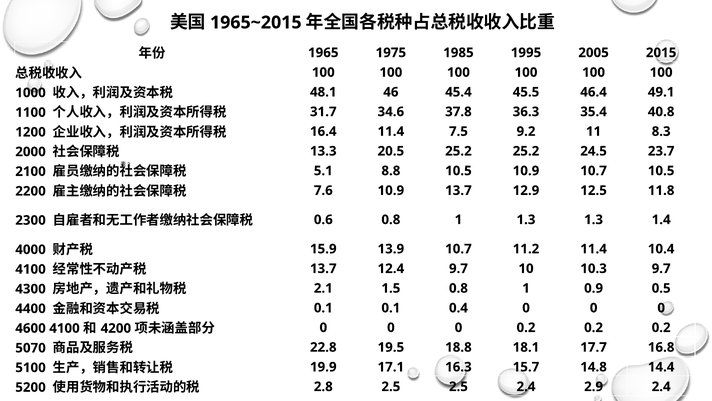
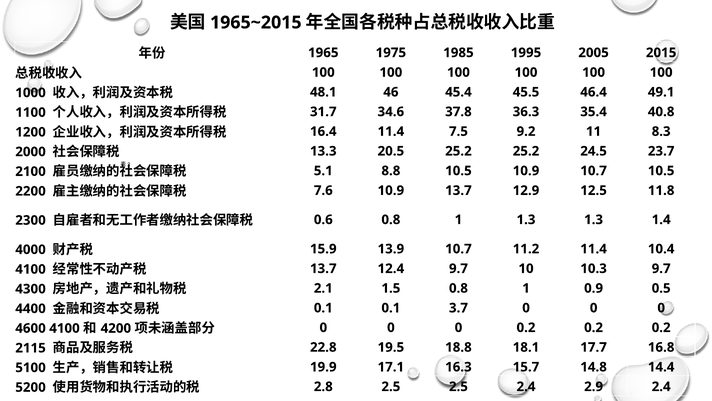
0.4: 0.4 -> 3.7 (458, 308)
5070: 5070 -> 2115 (31, 348)
